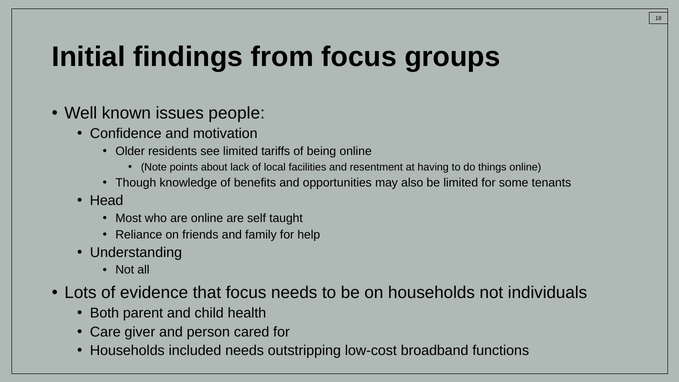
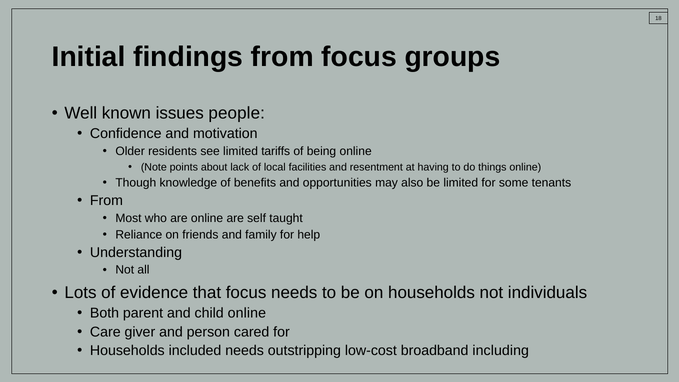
Head: Head -> From (106, 200)
child health: health -> online (247, 313)
functions: functions -> including (501, 351)
